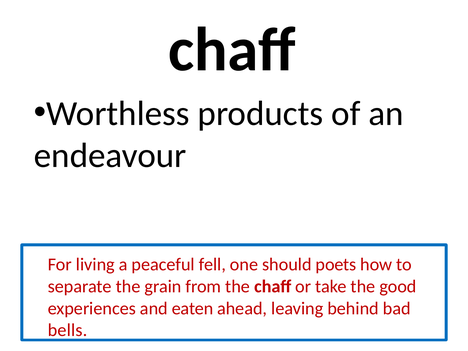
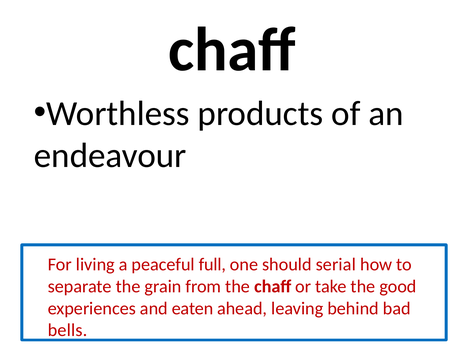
fell: fell -> full (212, 264)
poets: poets -> serial (336, 264)
